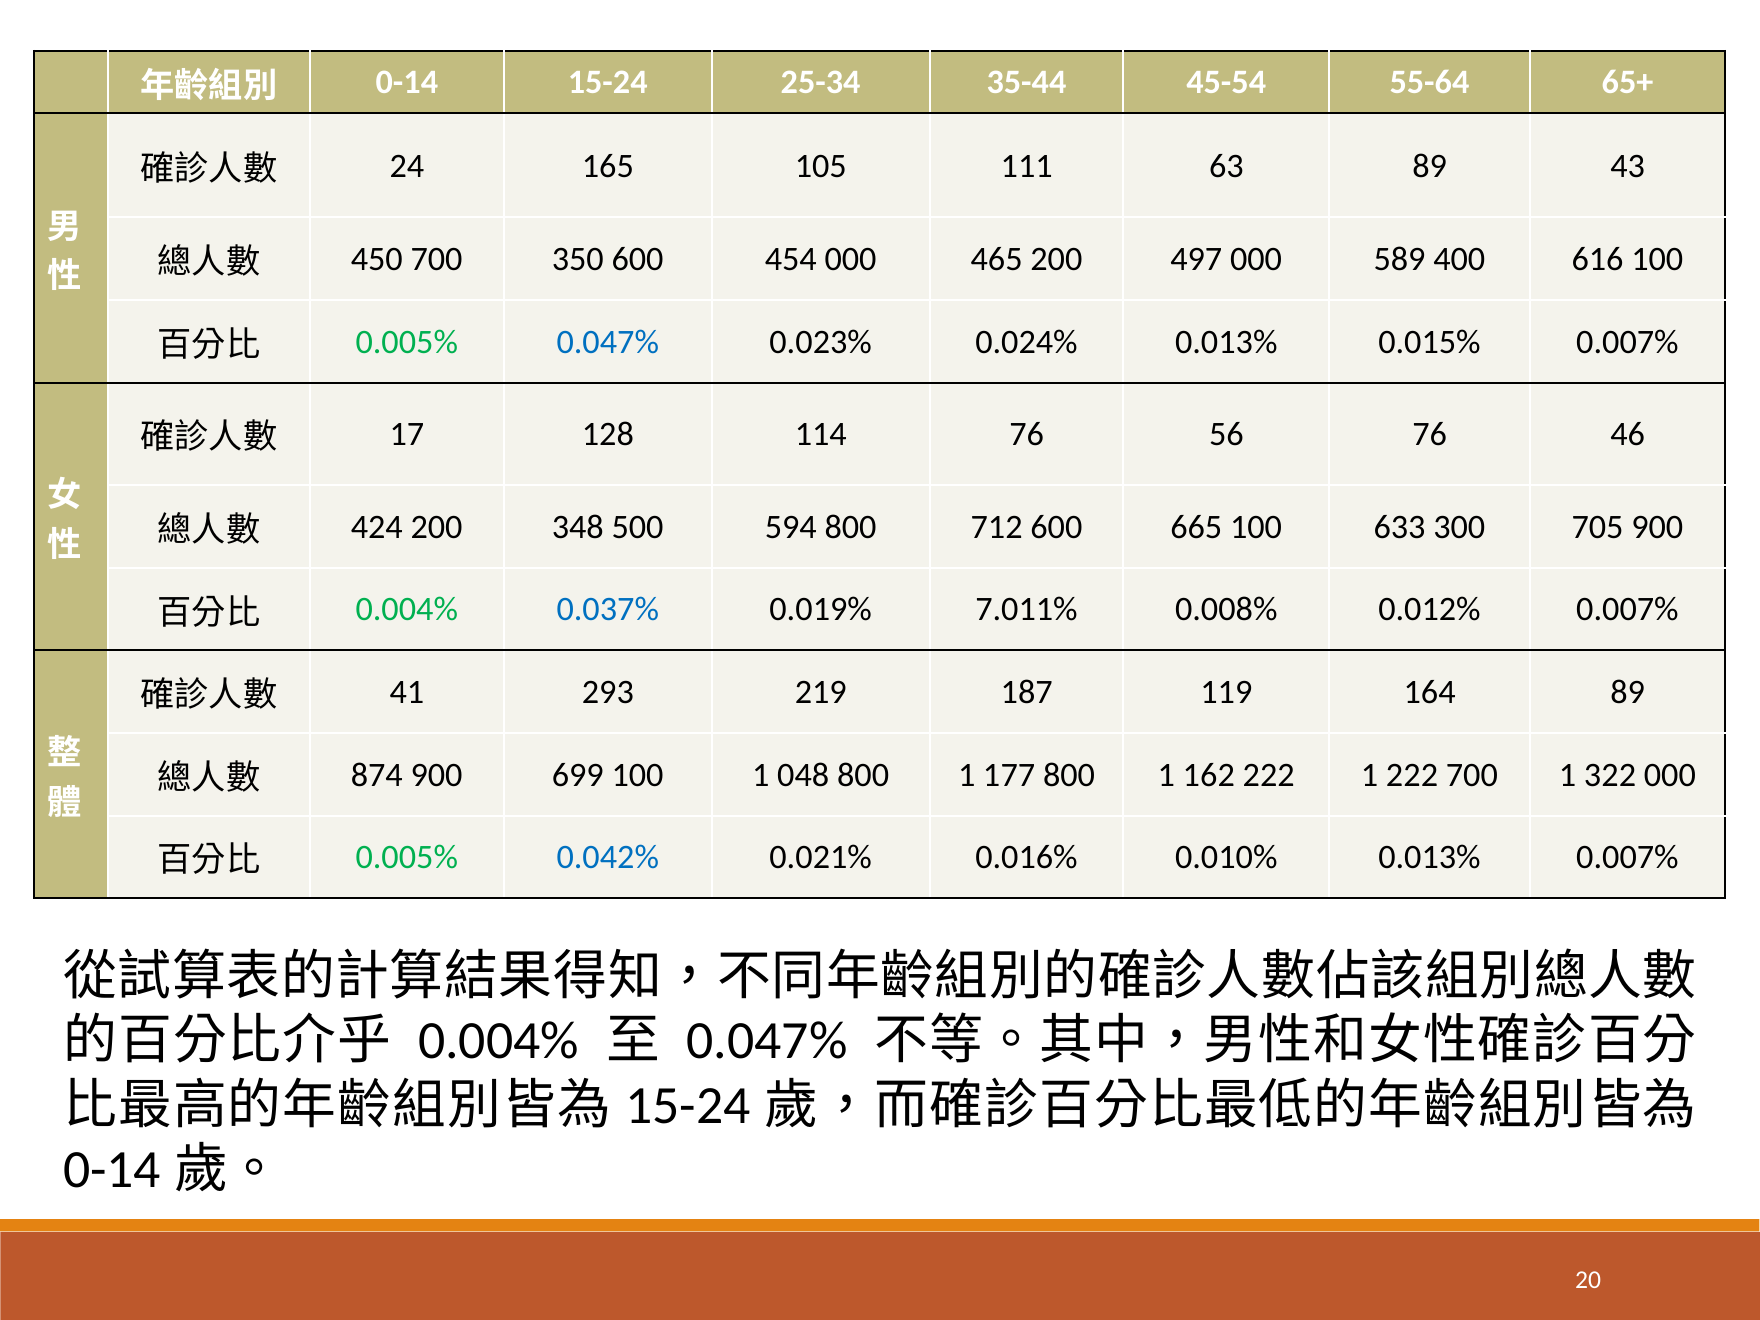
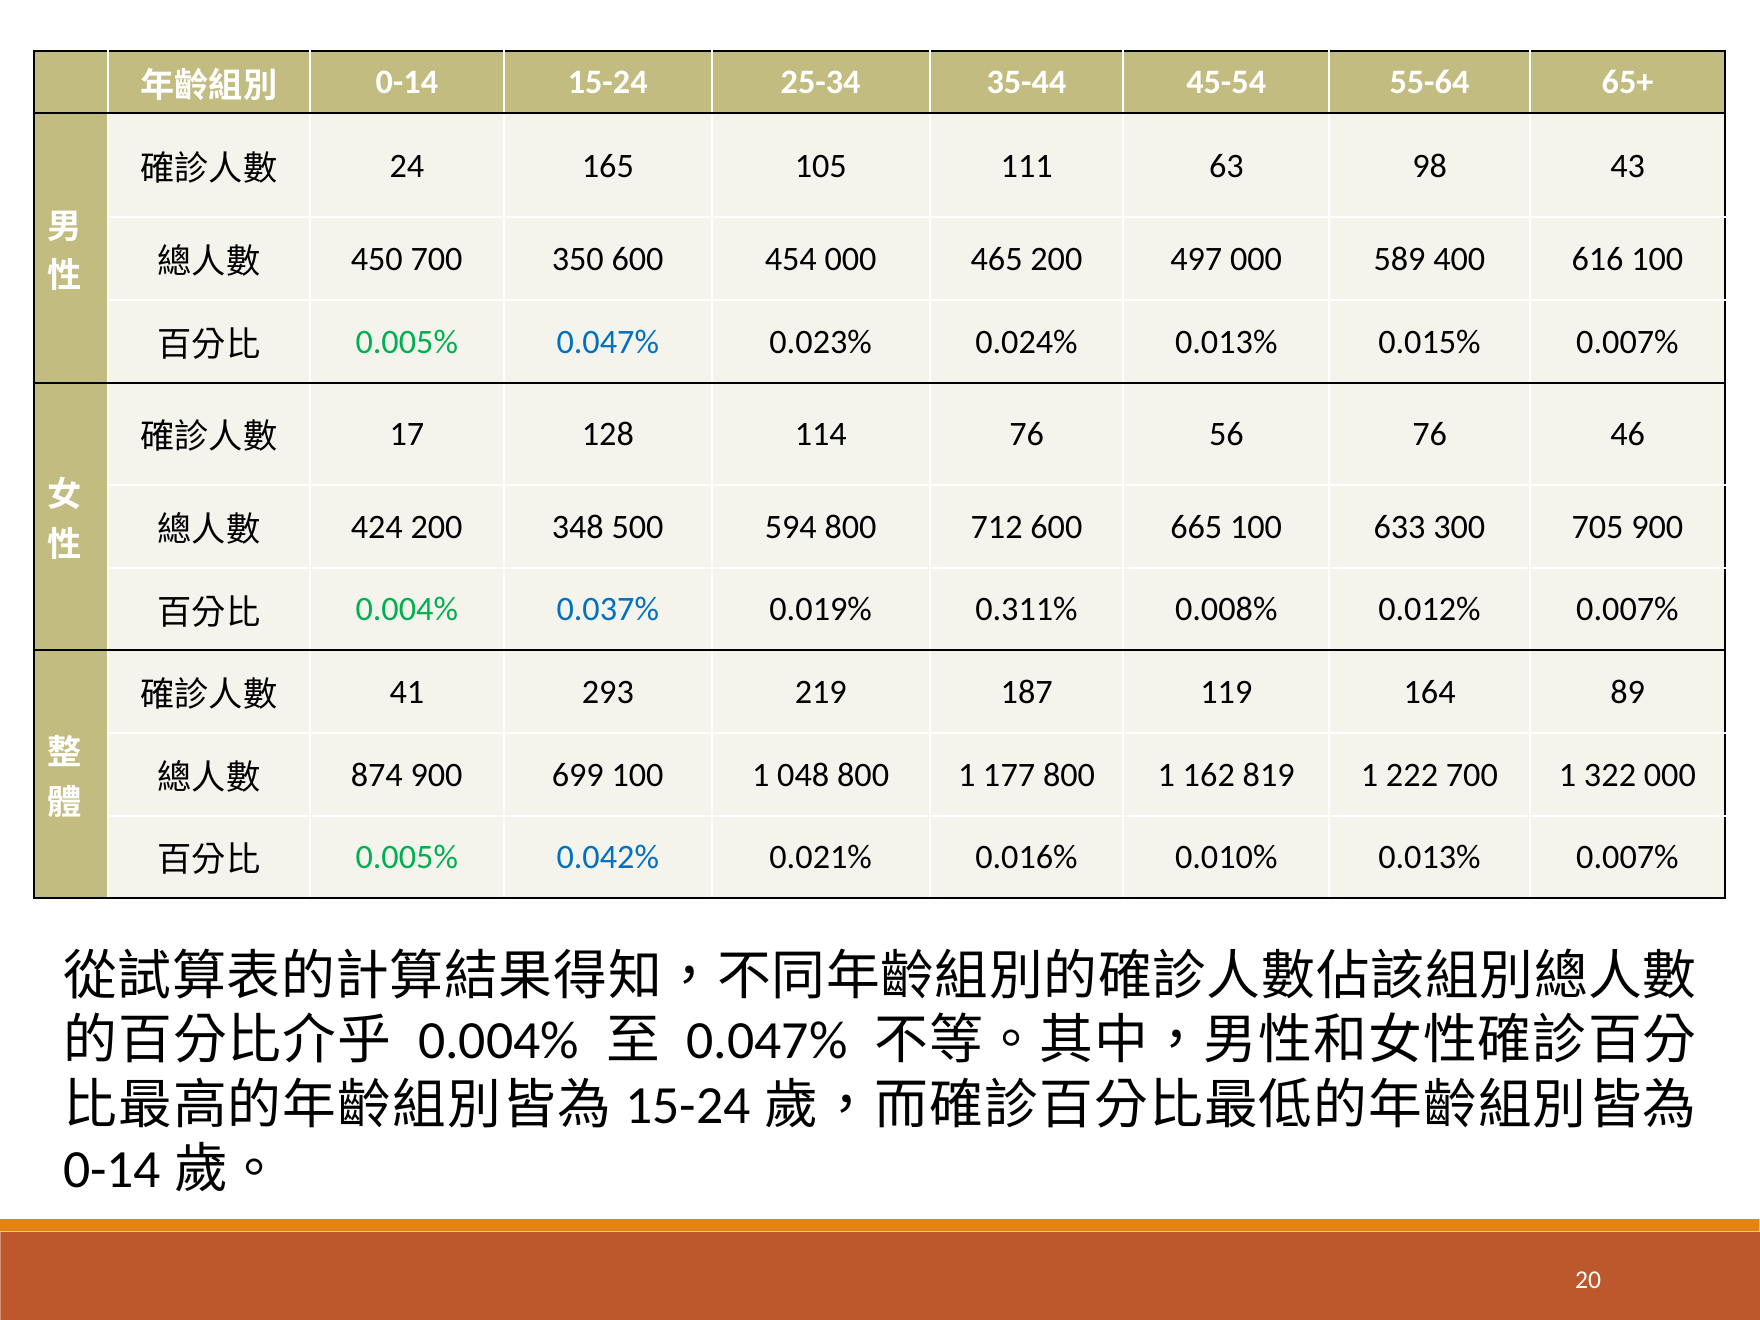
63 89: 89 -> 98 (1430, 166)
7.011%: 7.011% -> 0.311% (1026, 610)
162 222: 222 -> 819 (1269, 775)
